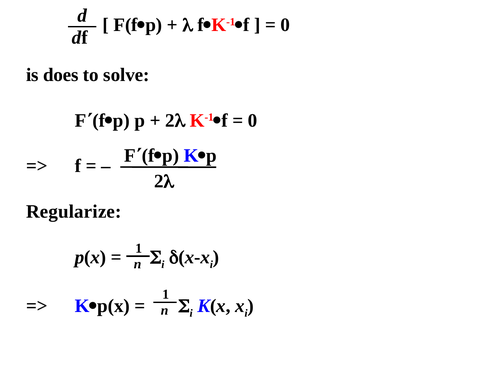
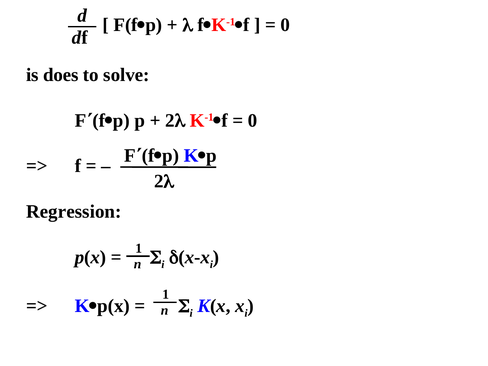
Regularize: Regularize -> Regression (74, 212)
